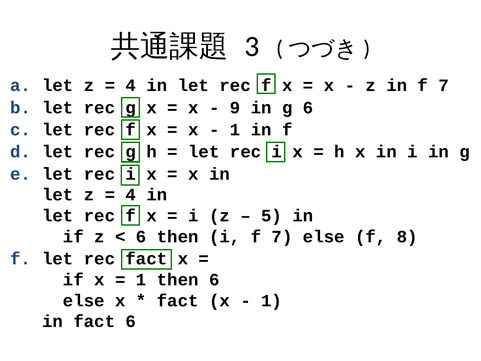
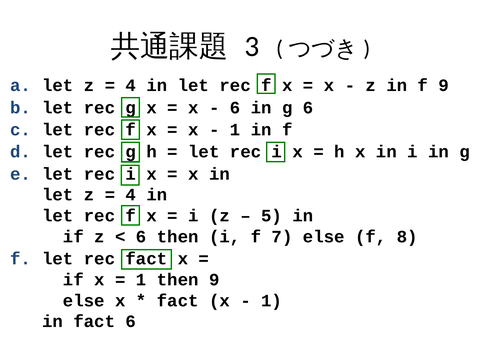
in f 7: 7 -> 9 (444, 85)
9: 9 -> 6 (235, 108)
then 6: 6 -> 9 (214, 280)
